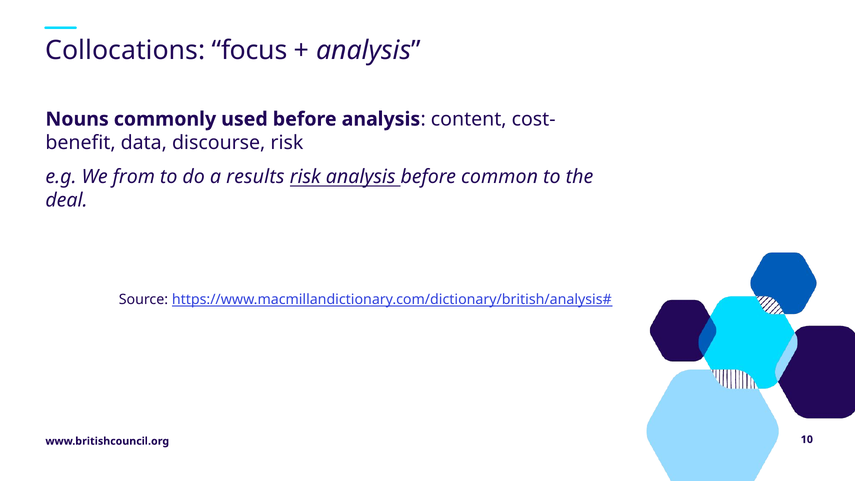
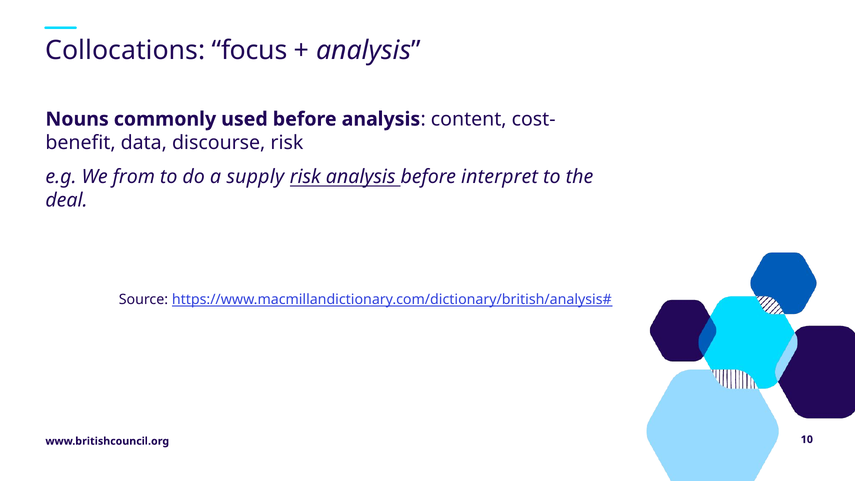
results: results -> supply (255, 177)
common: common -> interpret (500, 177)
